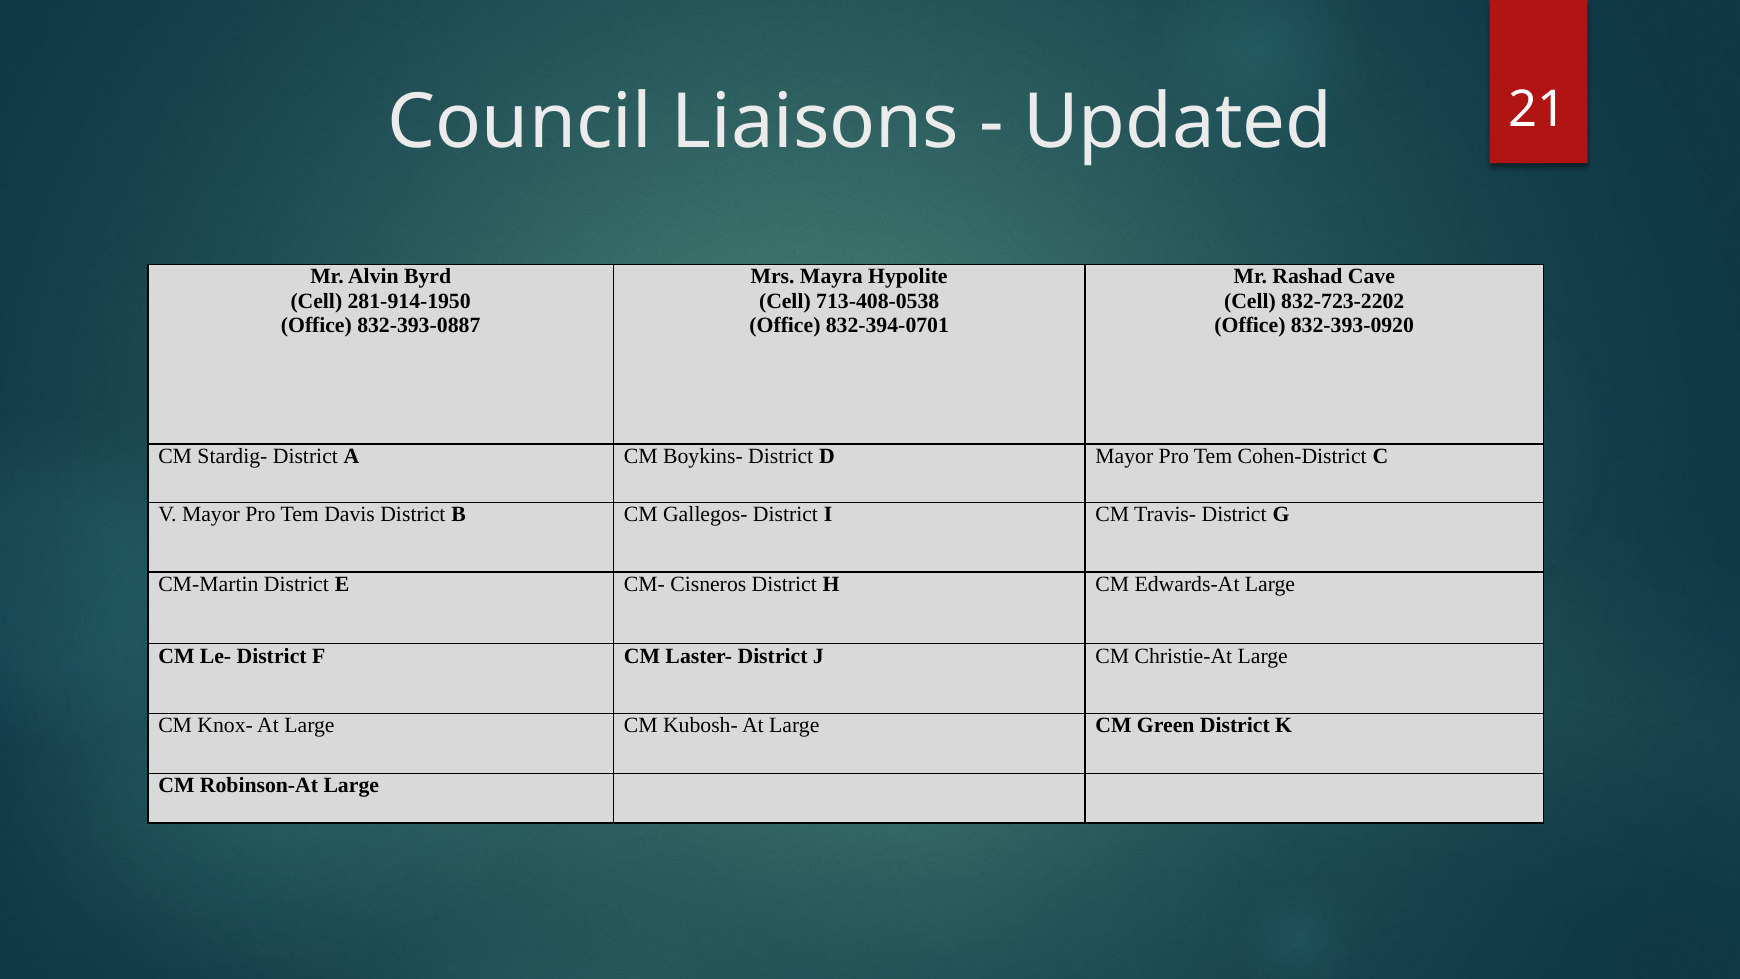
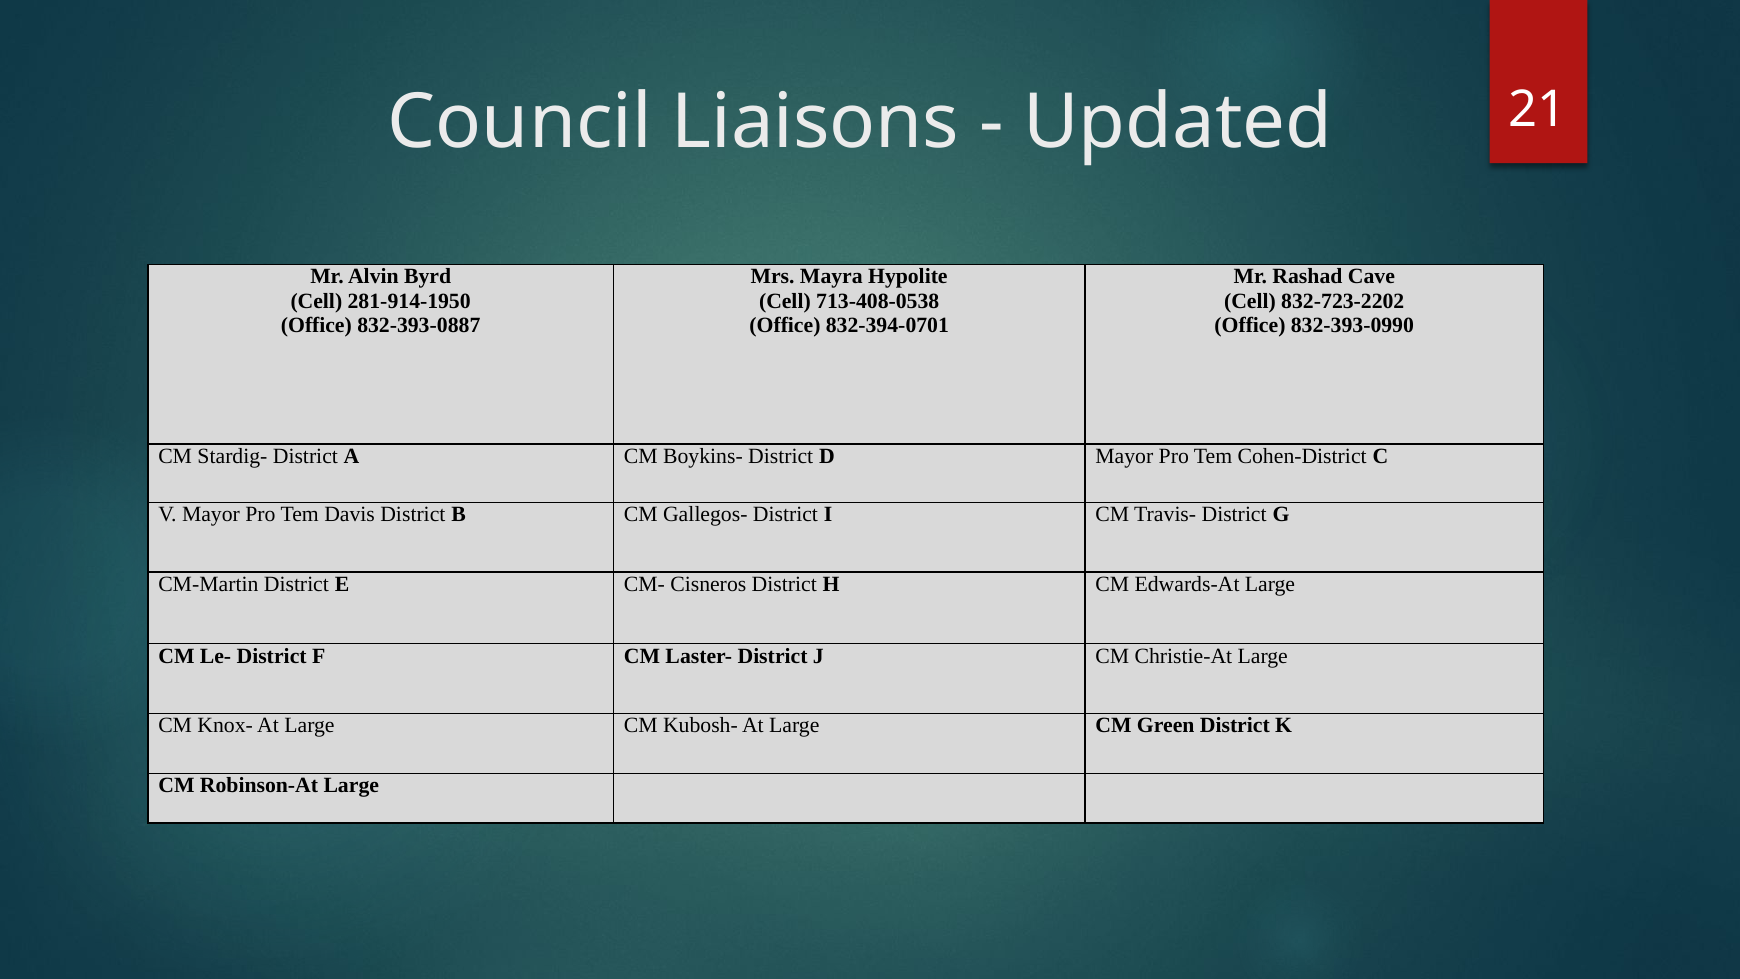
832-393-0920: 832-393-0920 -> 832-393-0990 (1352, 325)
